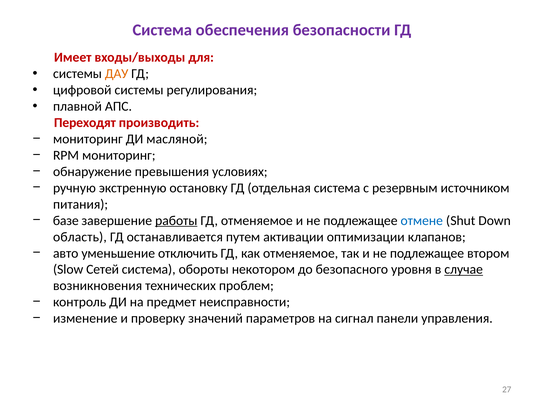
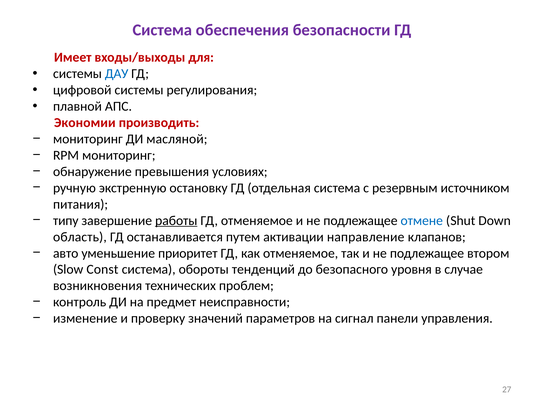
ДАУ colour: orange -> blue (117, 74)
Переходят: Переходят -> Экономии (85, 123)
базе: базе -> типу (66, 221)
оптимизации: оптимизации -> направление (366, 237)
отключить: отключить -> приоритет (188, 253)
Сетей: Сетей -> Const (102, 270)
некотором: некотором -> тенденций (263, 270)
случае underline: present -> none (464, 270)
